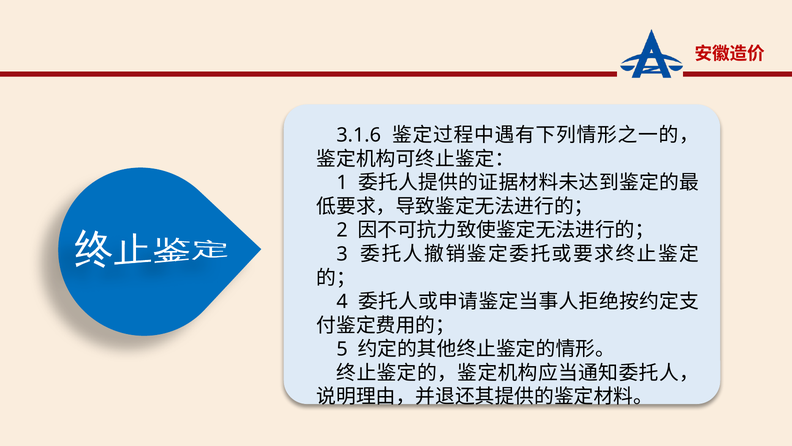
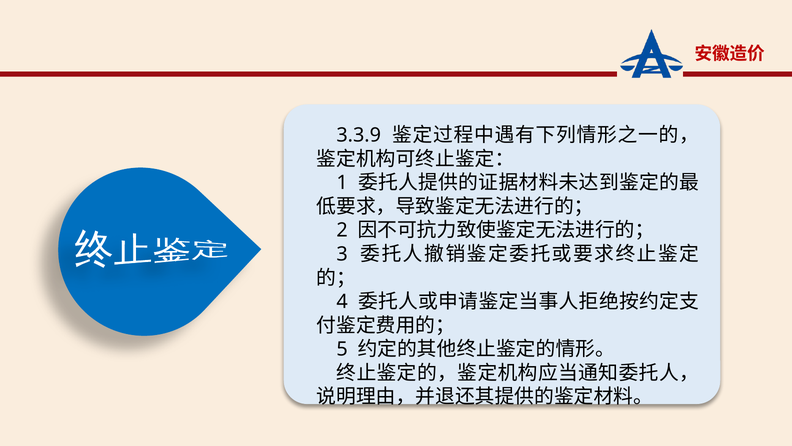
3.1.6: 3.1.6 -> 3.3.9 (359, 135)
